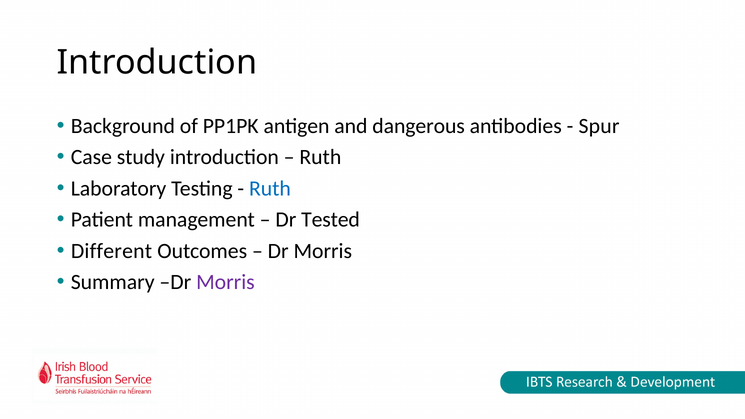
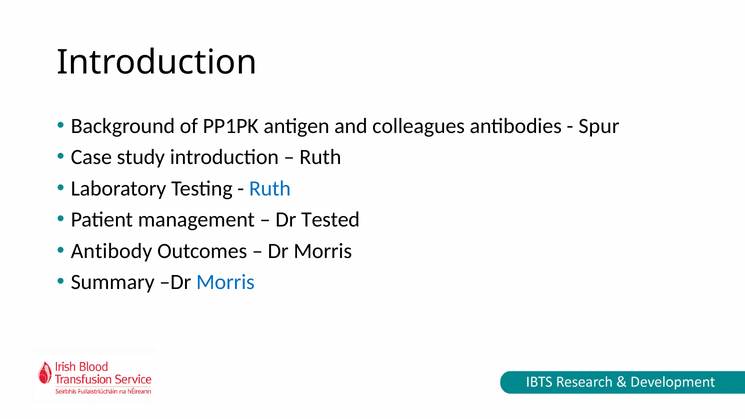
dangerous: dangerous -> colleagues (419, 126)
Different: Different -> Antibody (111, 251)
Morris colour: purple -> blue (225, 282)
